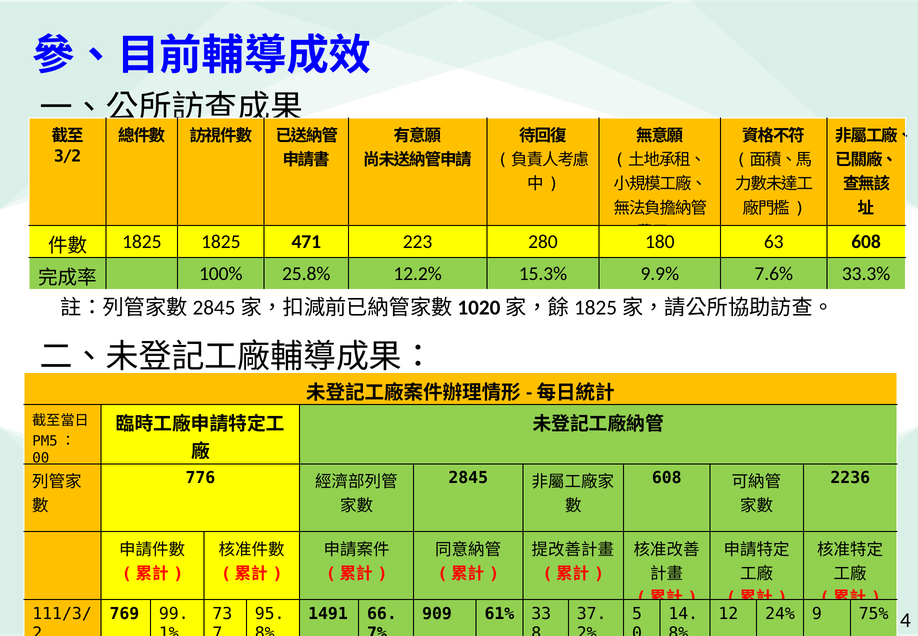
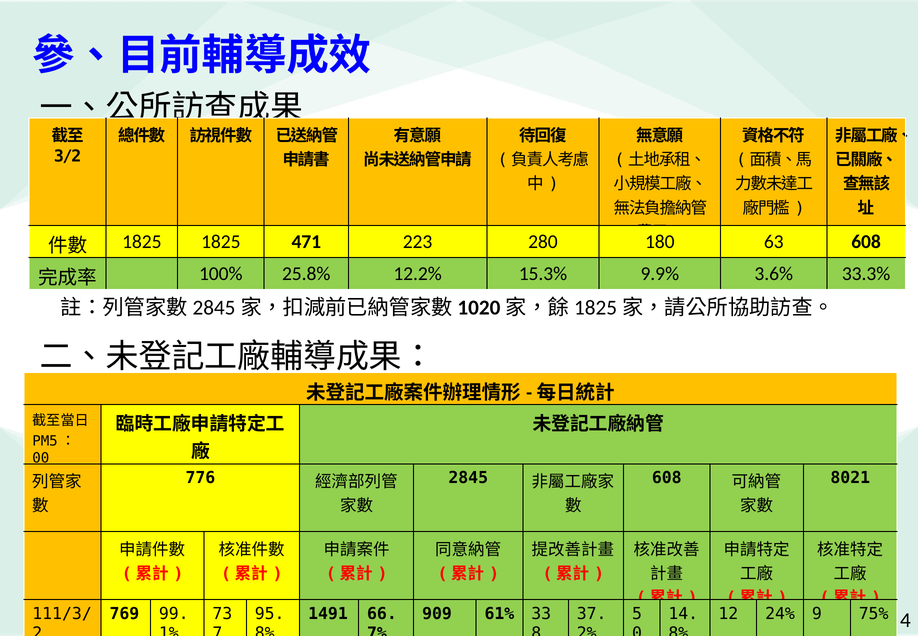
7.6%: 7.6% -> 3.6% (774, 274)
2236: 2236 -> 8021 (850, 478)
